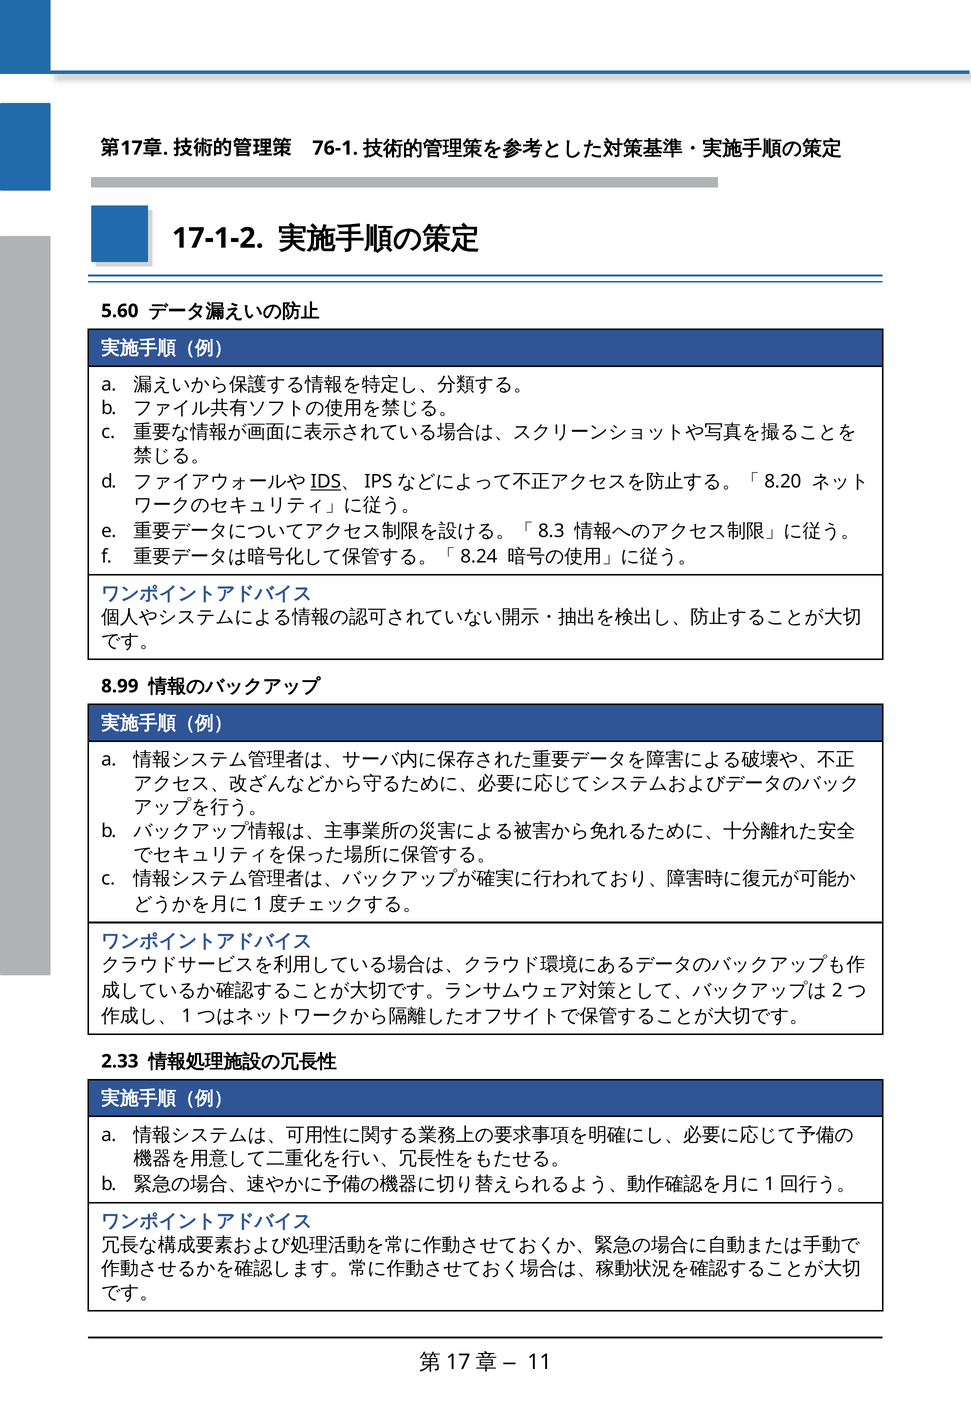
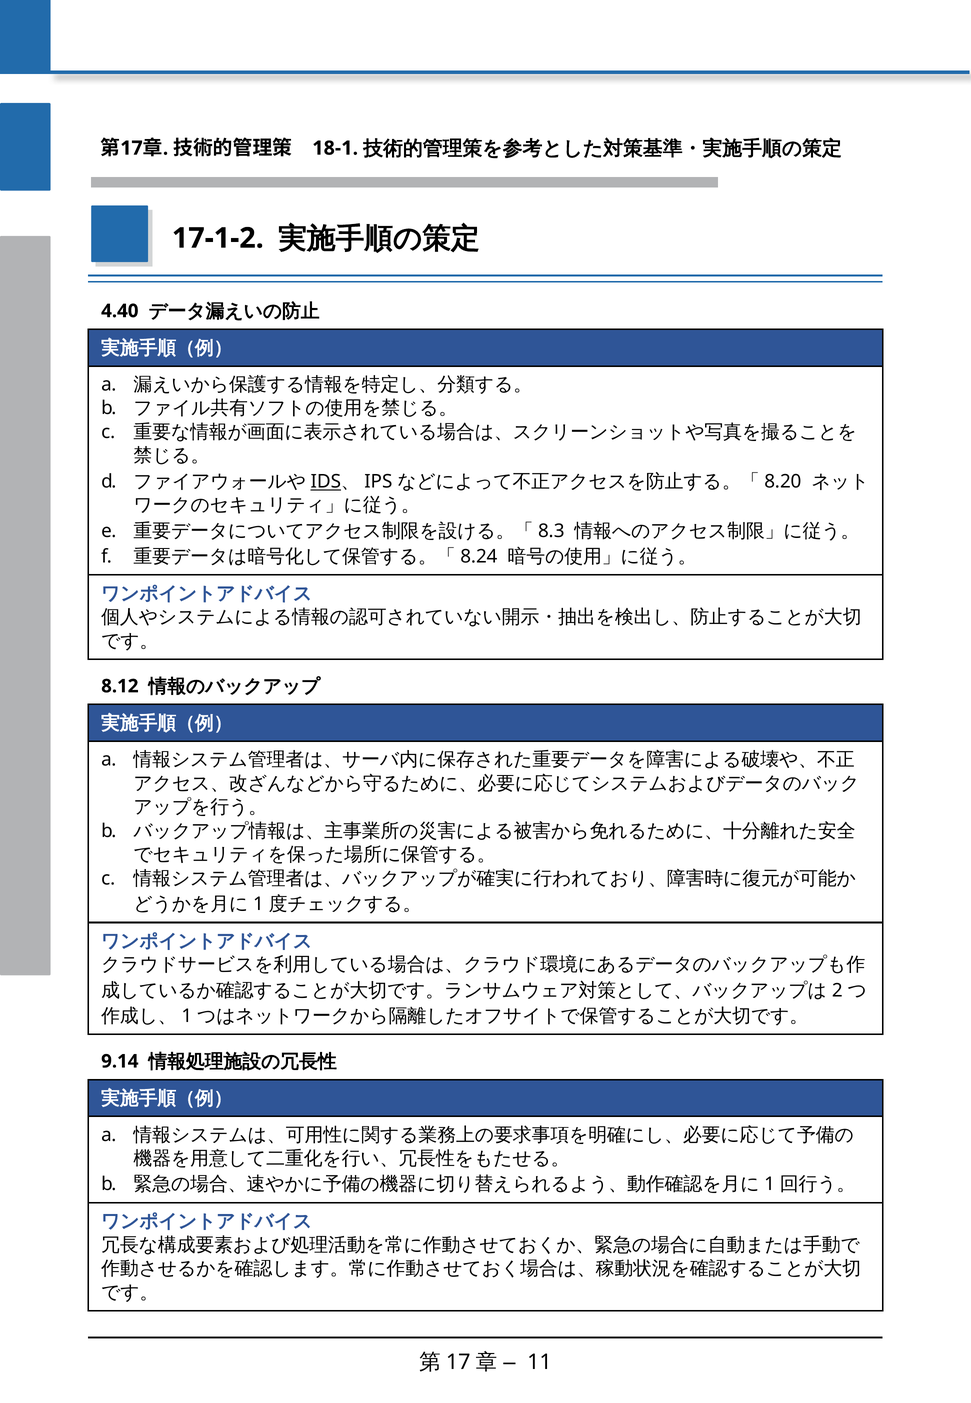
76-1: 76-1 -> 18-1 (335, 148)
5.60: 5.60 -> 4.40 (120, 311)
8.99: 8.99 -> 8.12 (120, 686)
2.33: 2.33 -> 9.14 (120, 1061)
